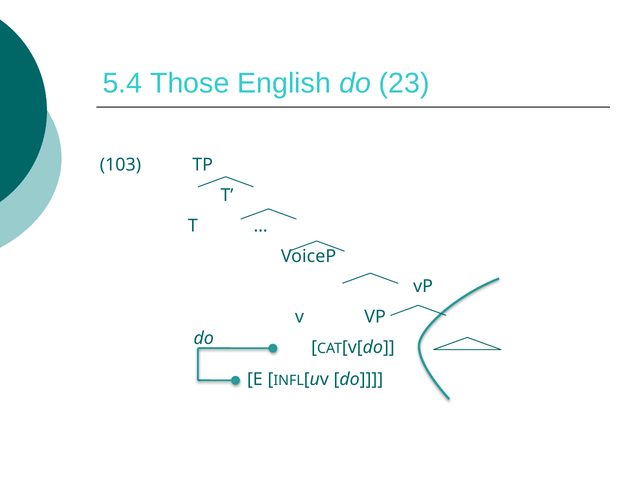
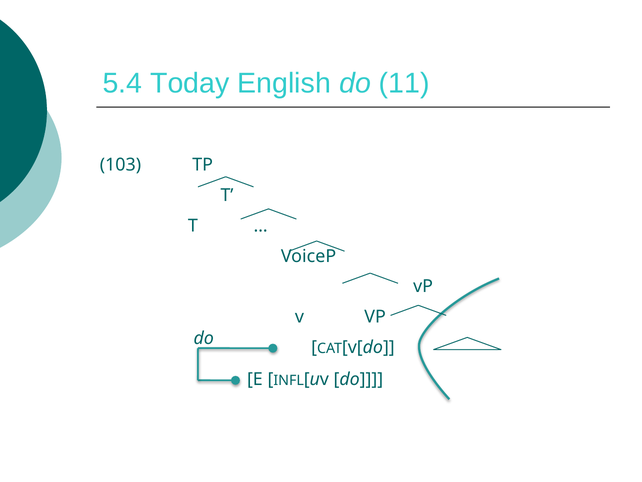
Those: Those -> Today (190, 83)
23: 23 -> 11 (404, 83)
